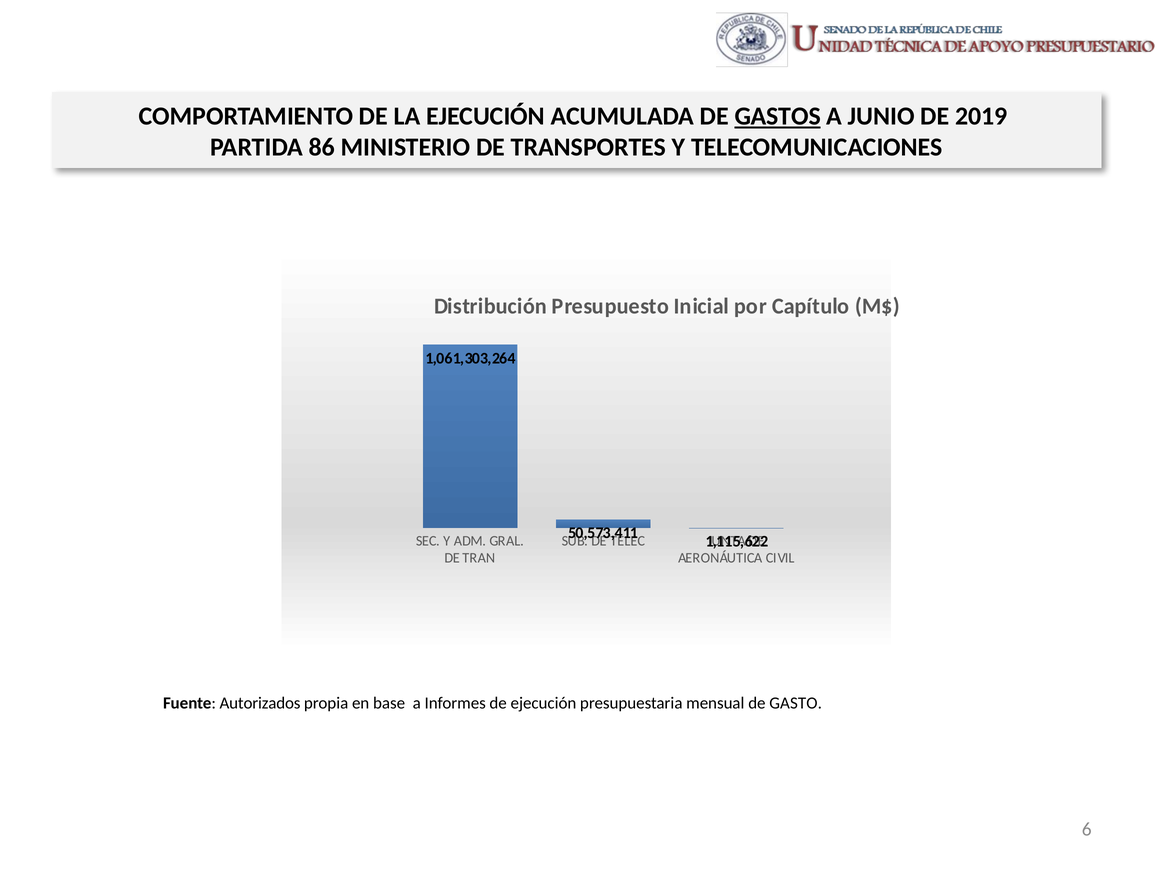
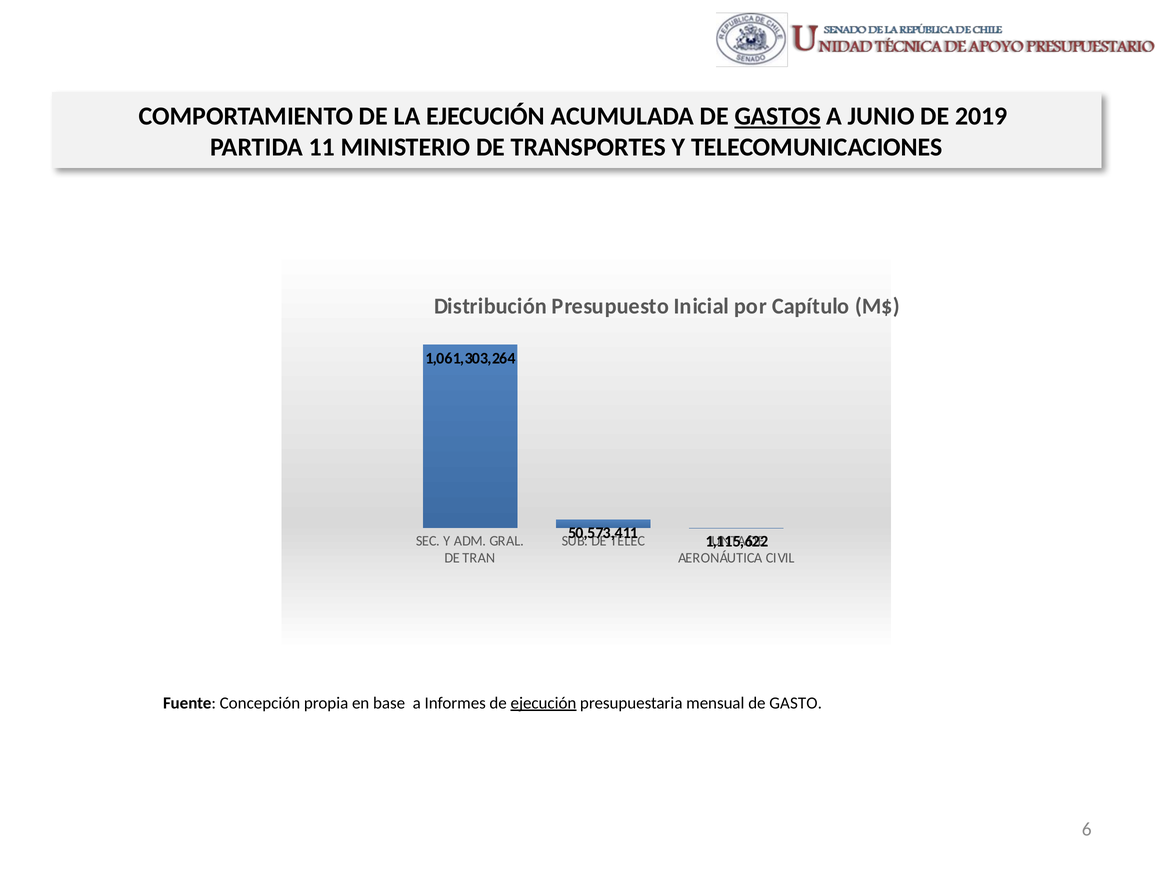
86: 86 -> 11 (322, 147)
Autorizados: Autorizados -> Concepción (260, 703)
ejecución underline: none -> present (543, 703)
